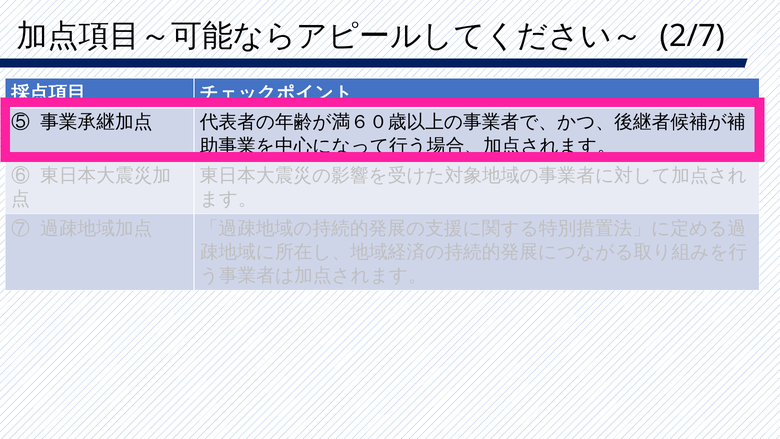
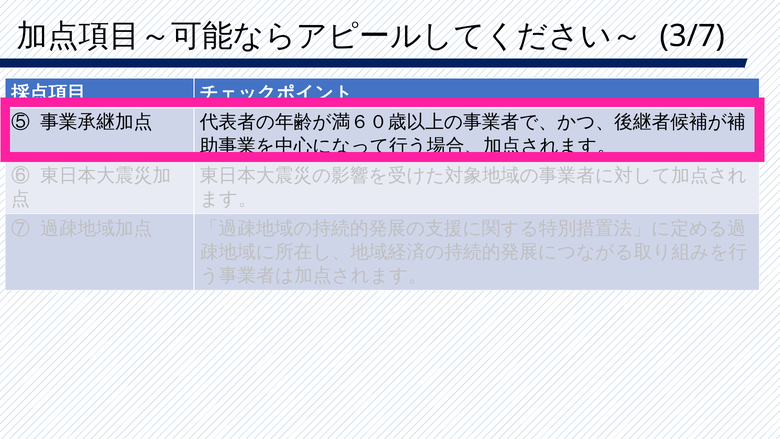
2/7: 2/7 -> 3/7 (692, 36)
